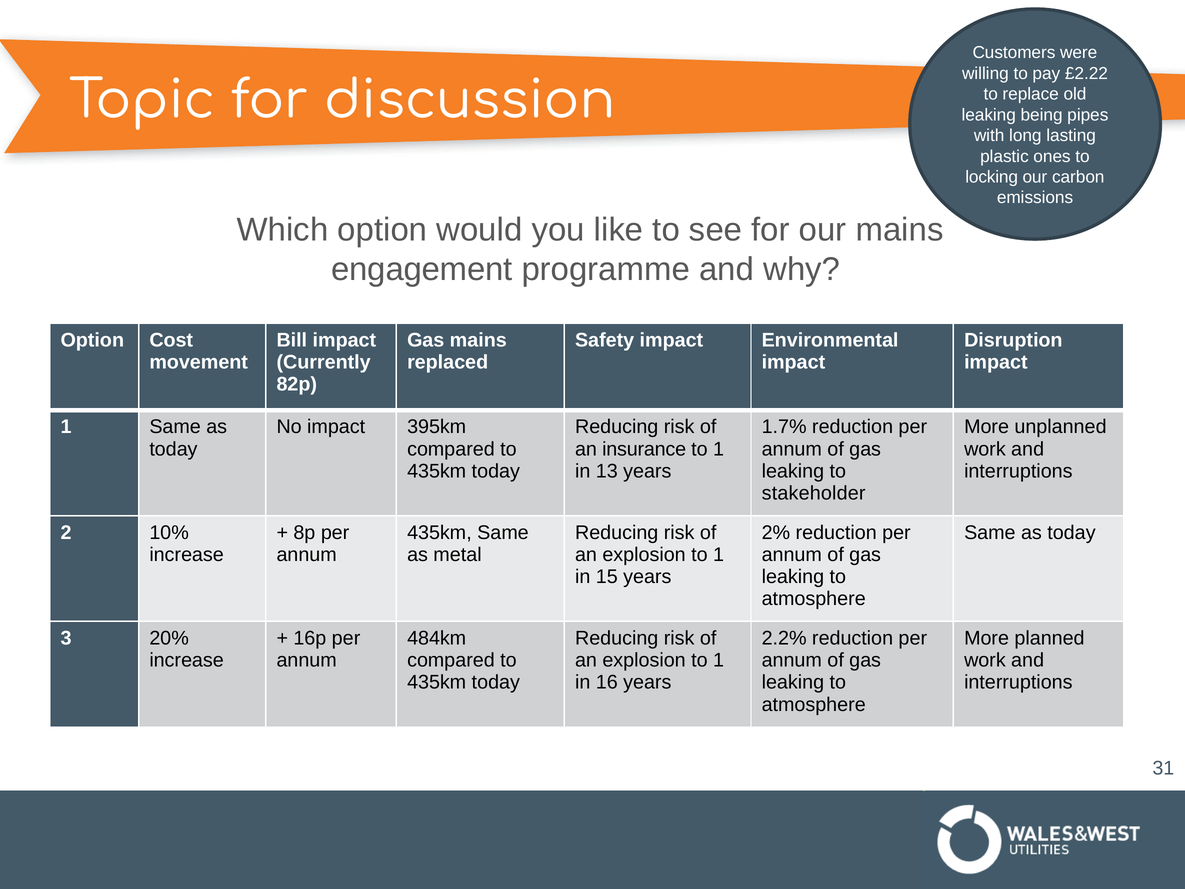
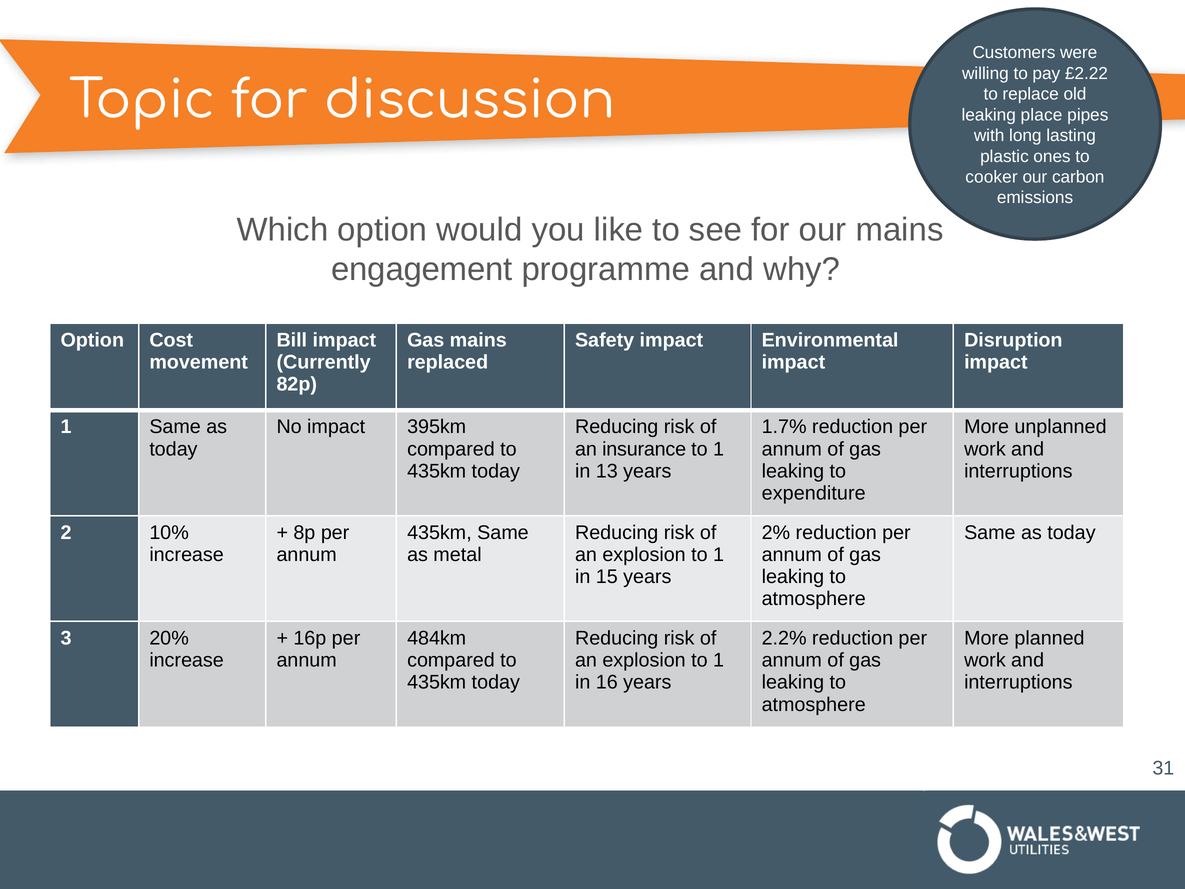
being: being -> place (1041, 115)
locking: locking -> cooker (992, 177)
stakeholder: stakeholder -> expenditure (814, 493)
